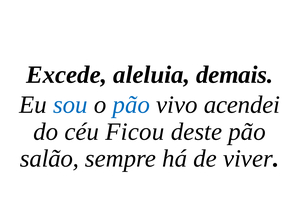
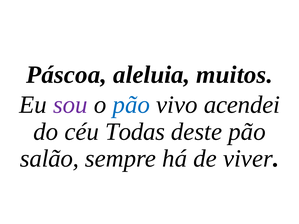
Excede: Excede -> Páscoa (66, 75)
demais: demais -> muitos (234, 75)
sou colour: blue -> purple (70, 105)
Ficou: Ficou -> Todas (135, 132)
